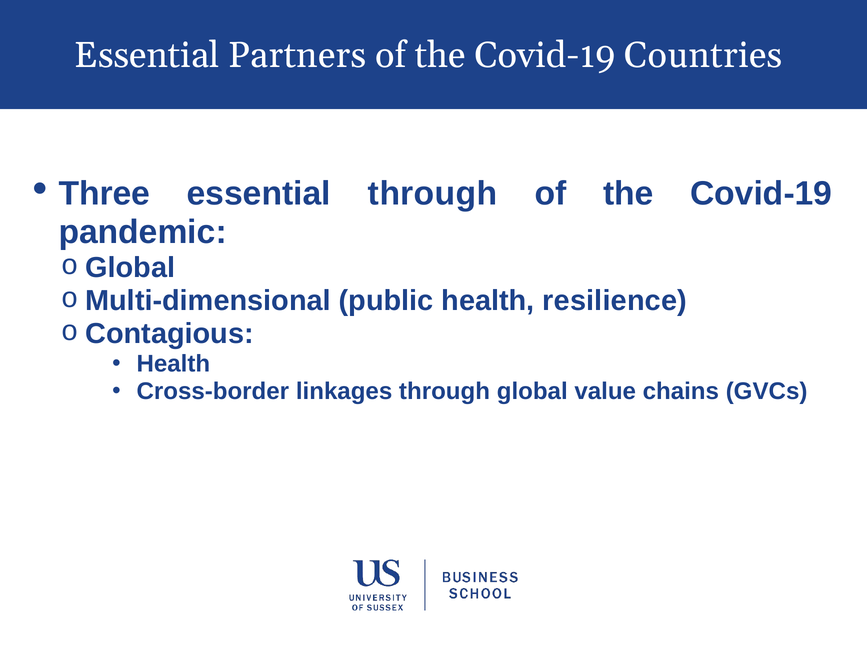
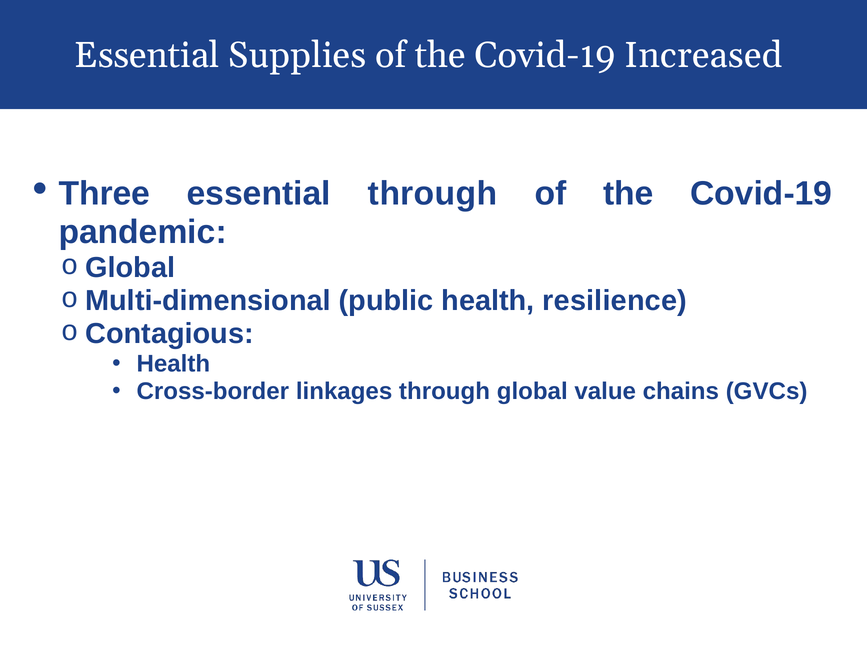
Partners: Partners -> Supplies (297, 55)
Countries: Countries -> Increased (703, 55)
